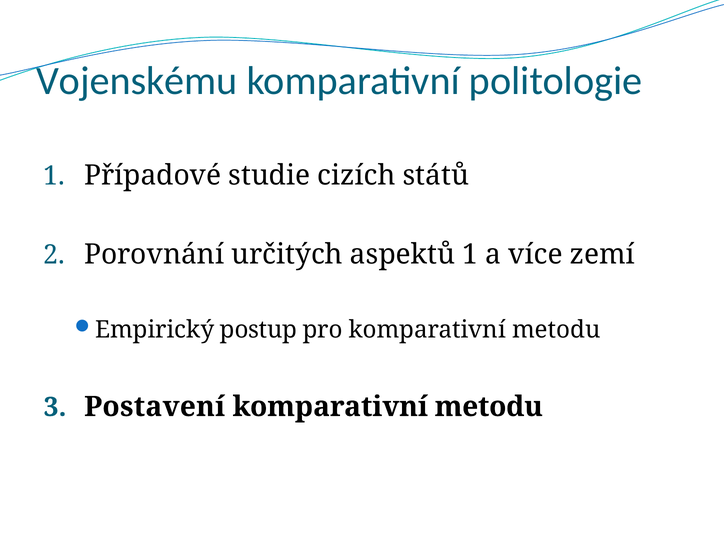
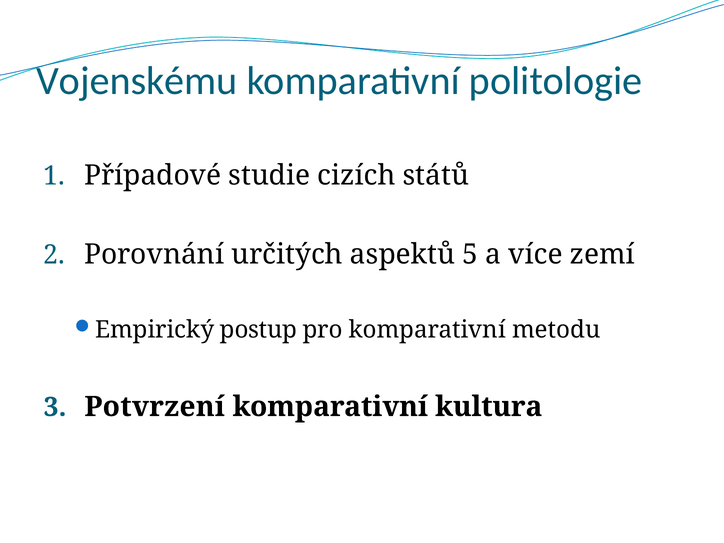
aspektů 1: 1 -> 5 (470, 255)
Postavení: Postavení -> Potvrzení (155, 407)
metodu: metodu -> kultura (489, 407)
